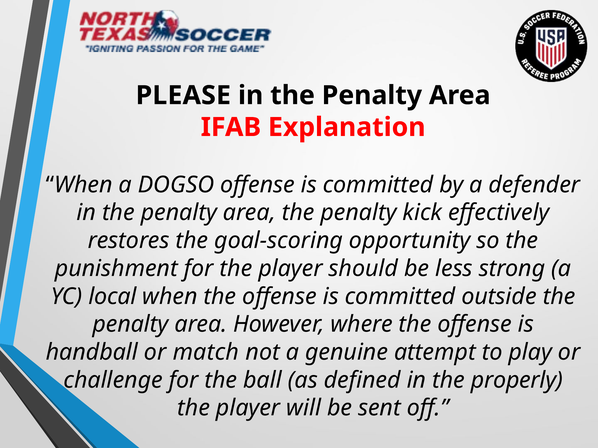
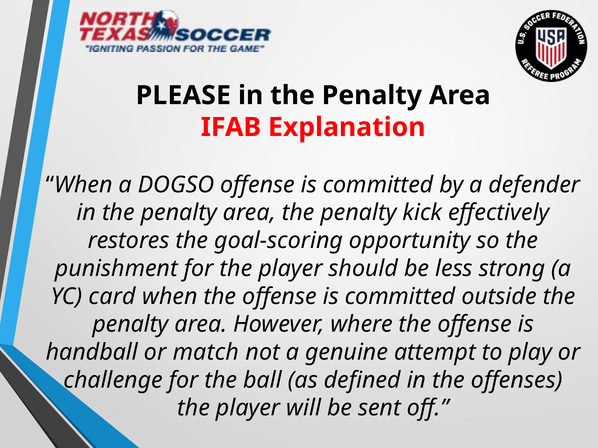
local: local -> card (112, 297)
properly: properly -> offenses (517, 380)
